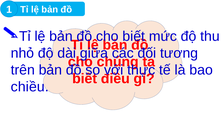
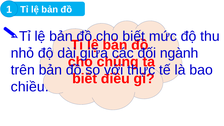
tương: tương -> ngành (179, 53)
